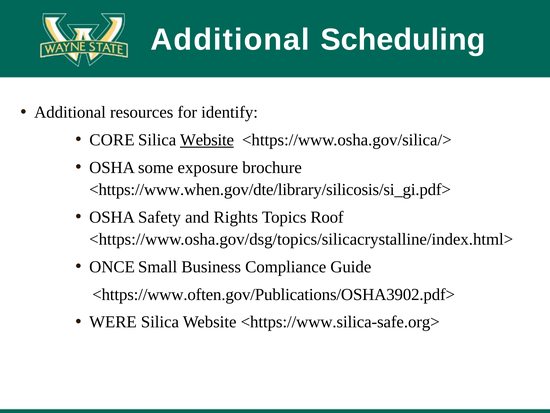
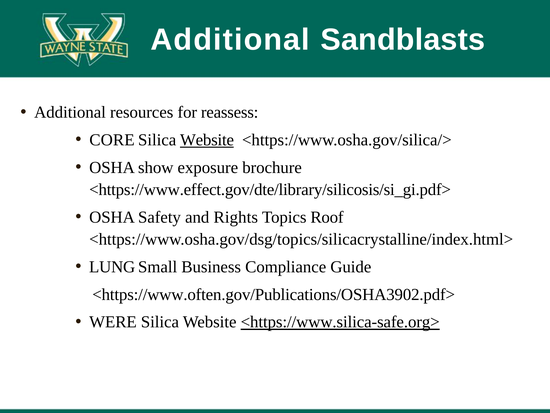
Scheduling: Scheduling -> Sandblasts (403, 40)
identify: identify -> reassess (230, 112)
some: some -> show (156, 167)
<https://www.when.gov/dte/library/silicosis/si_gi.pdf>: <https://www.when.gov/dte/library/silicosis/si_gi.pdf> -> <https://www.effect.gov/dte/library/silicosis/si_gi.pdf> (270, 189)
ONCE: ONCE -> LUNG (112, 267)
<https://www.silica-safe.org> underline: none -> present (340, 322)
